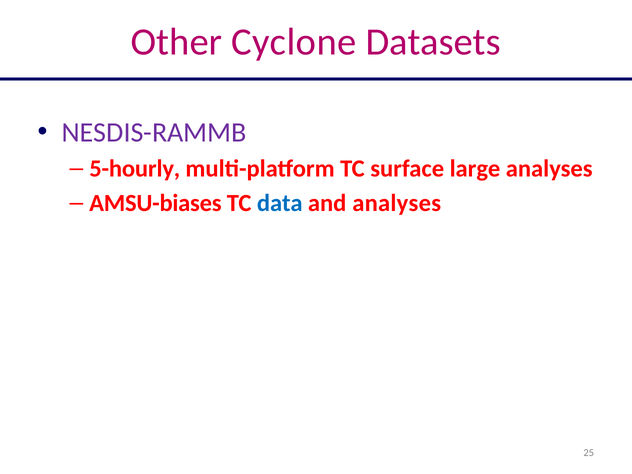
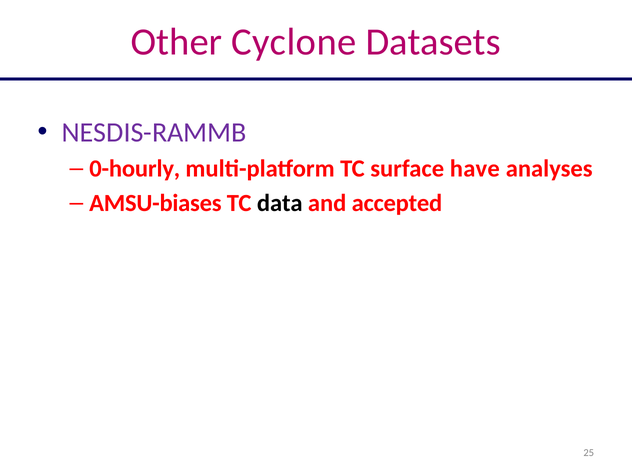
5-hourly: 5-hourly -> 0-hourly (135, 169)
large: large -> have (475, 169)
data colour: blue -> black (280, 203)
and analyses: analyses -> accepted (397, 203)
